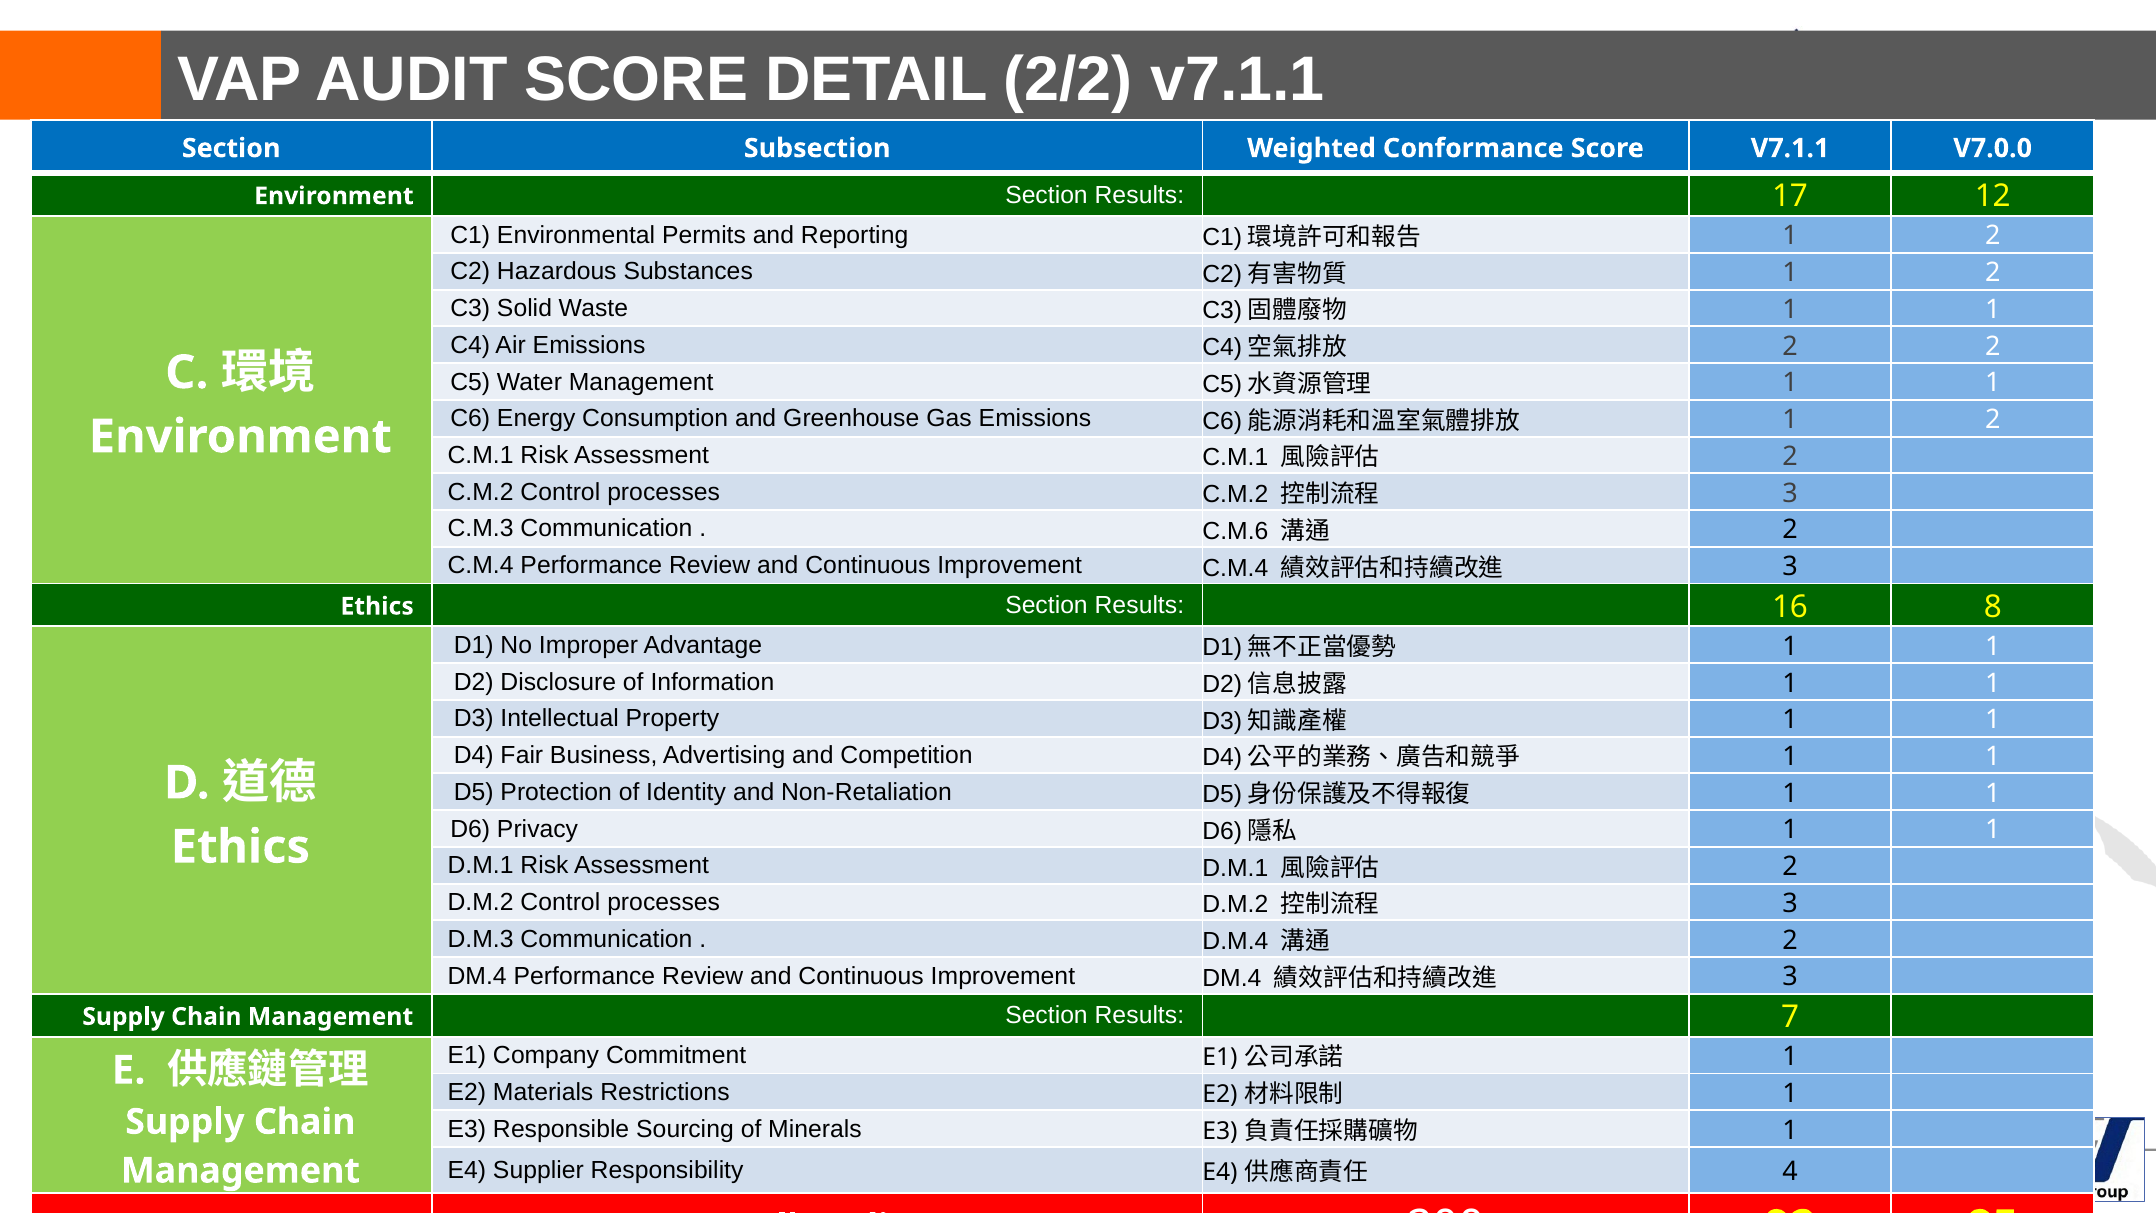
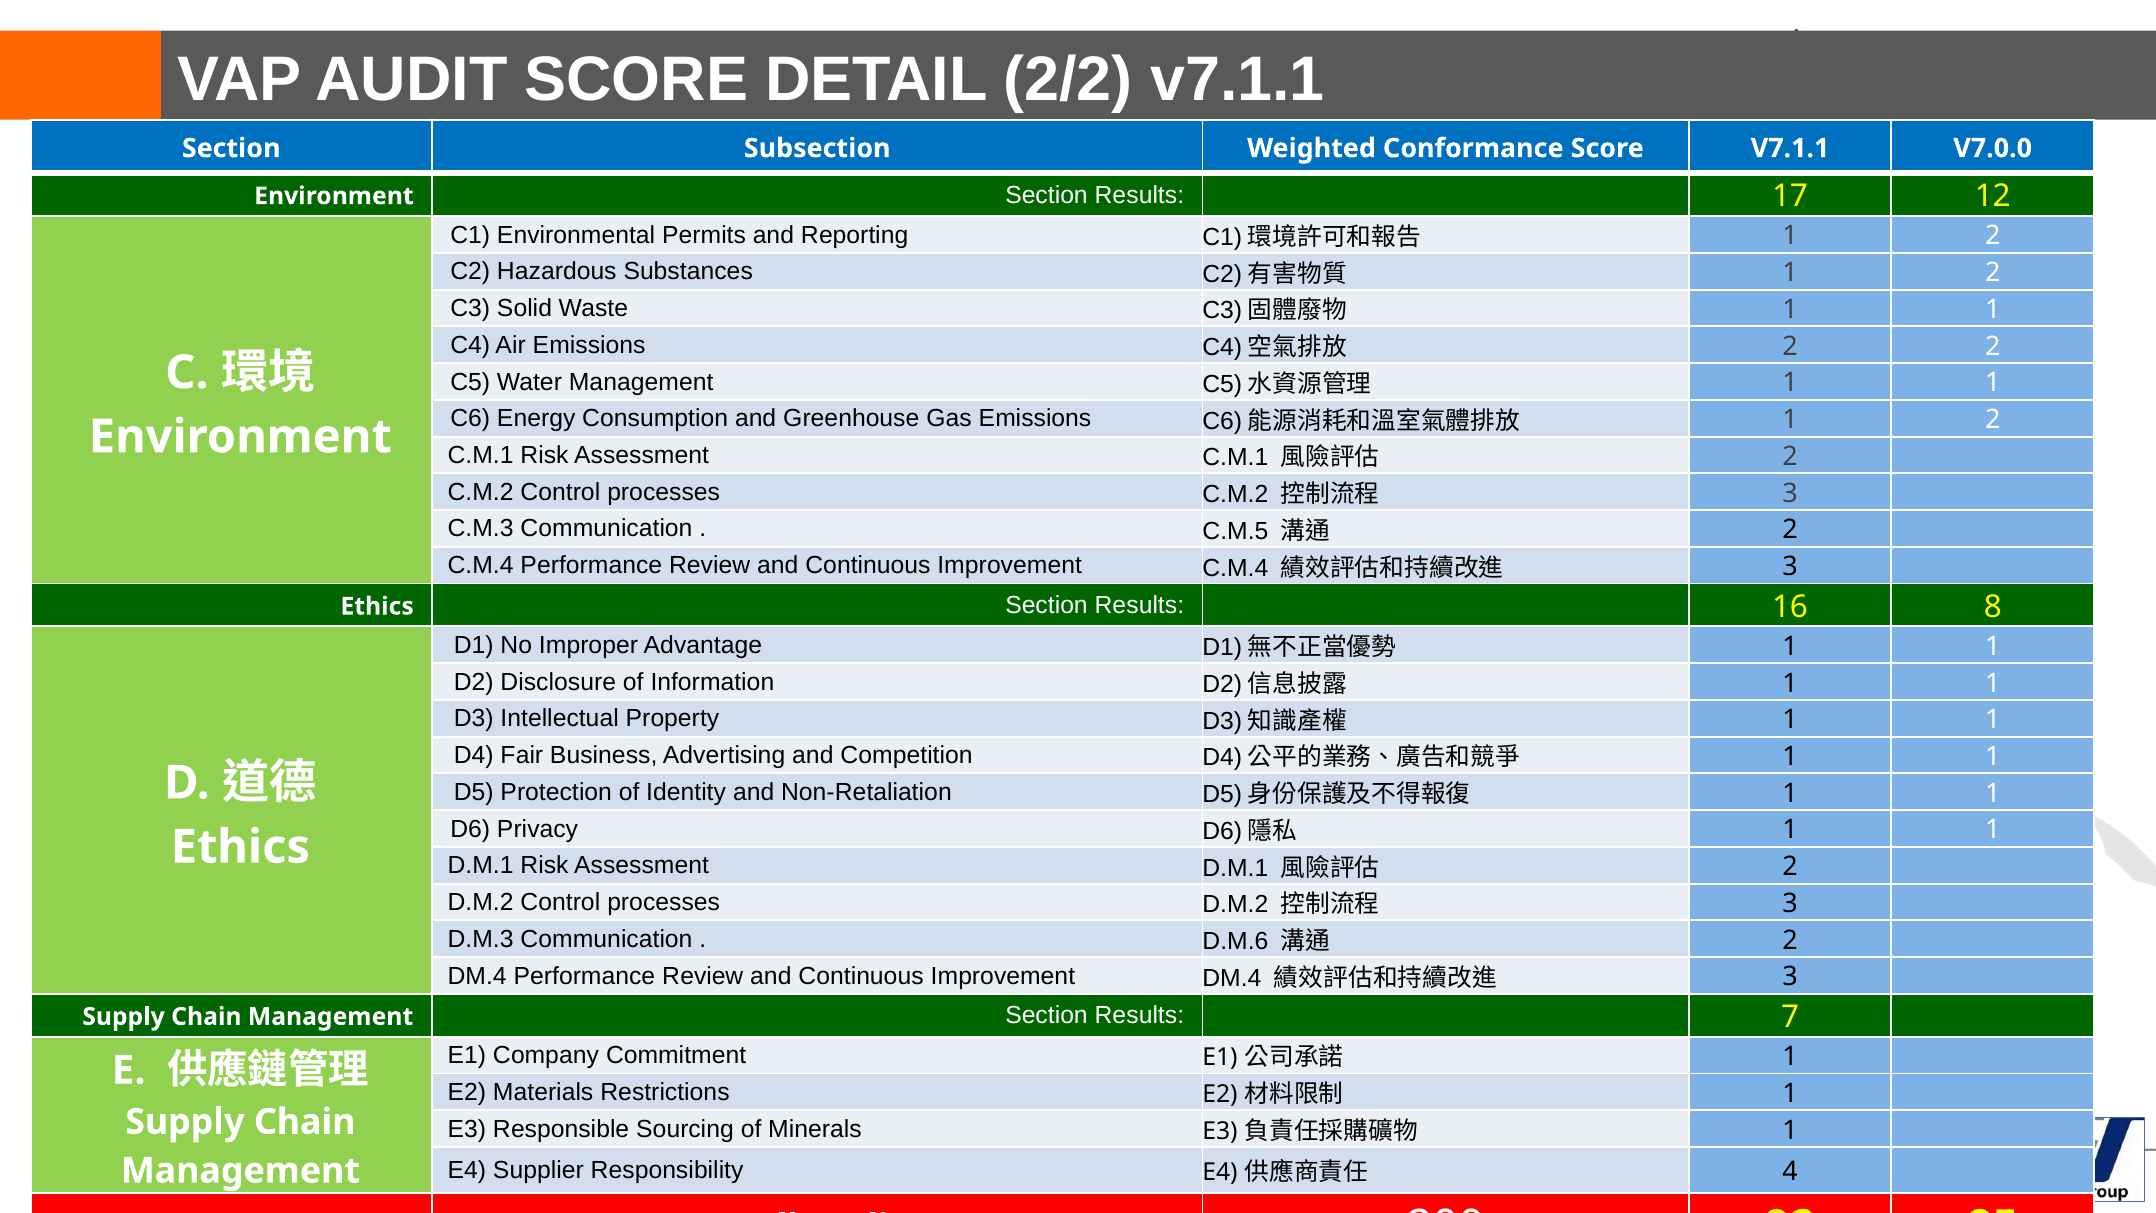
C.M.6: C.M.6 -> C.M.5 (1235, 531)
D.M.4: D.M.4 -> D.M.6 (1235, 941)
